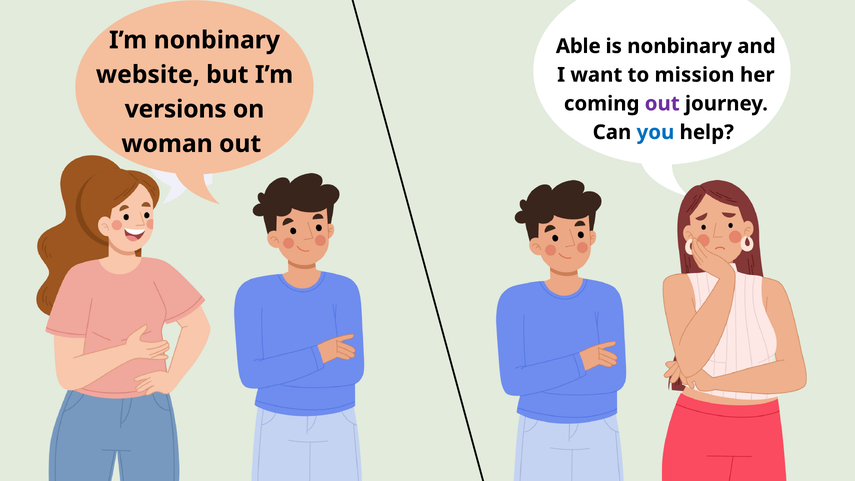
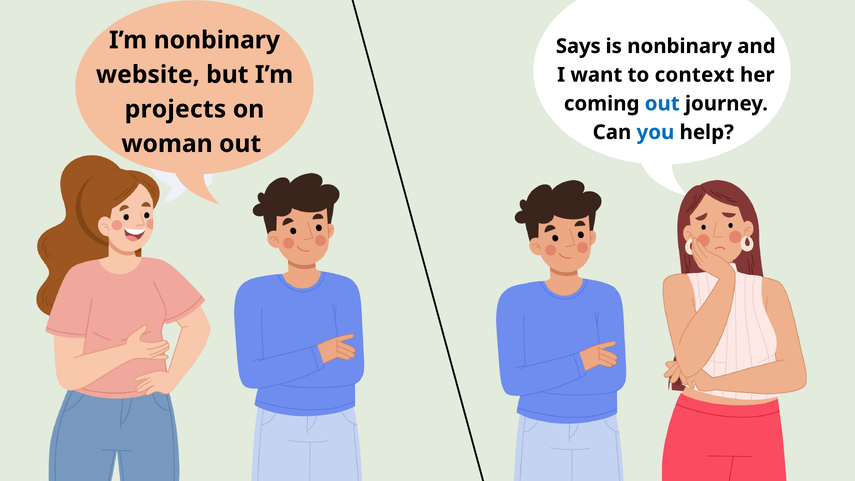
Able: Able -> Says (578, 46)
mission: mission -> context (695, 75)
out colour: purple -> blue (662, 104)
versions: versions -> projects (175, 109)
